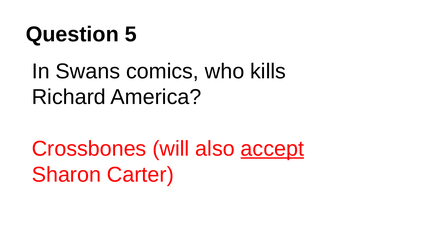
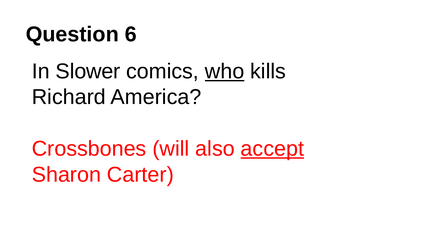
5: 5 -> 6 (131, 34)
Swans: Swans -> Slower (88, 71)
who underline: none -> present (225, 71)
